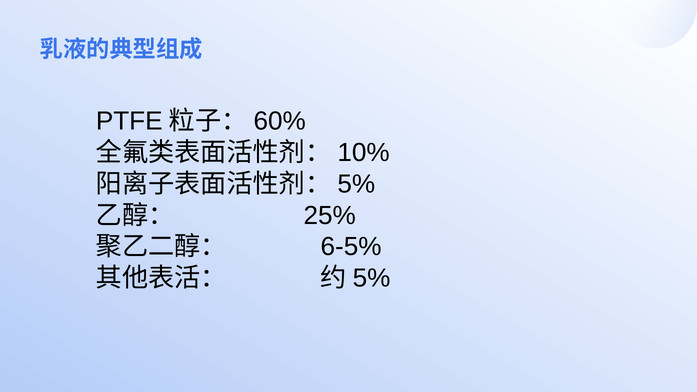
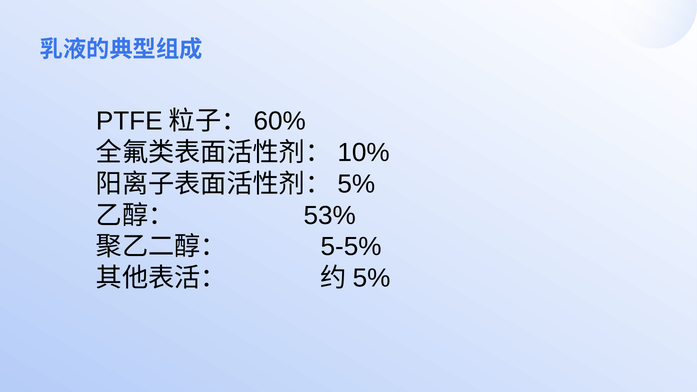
25%: 25% -> 53% (330, 215)
6-5%: 6-5% -> 5-5% (351, 247)
